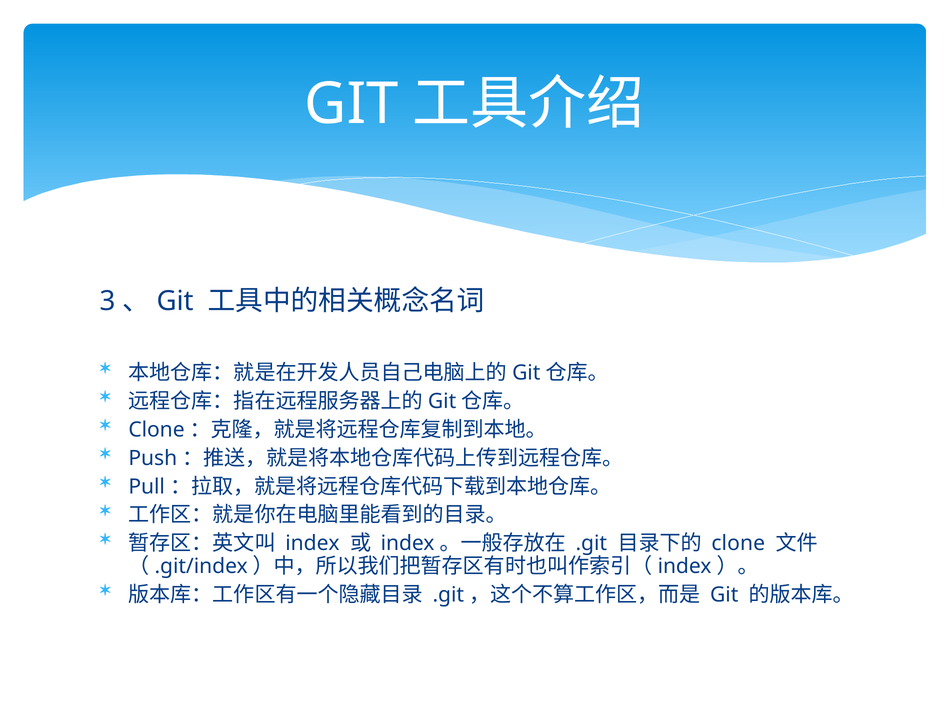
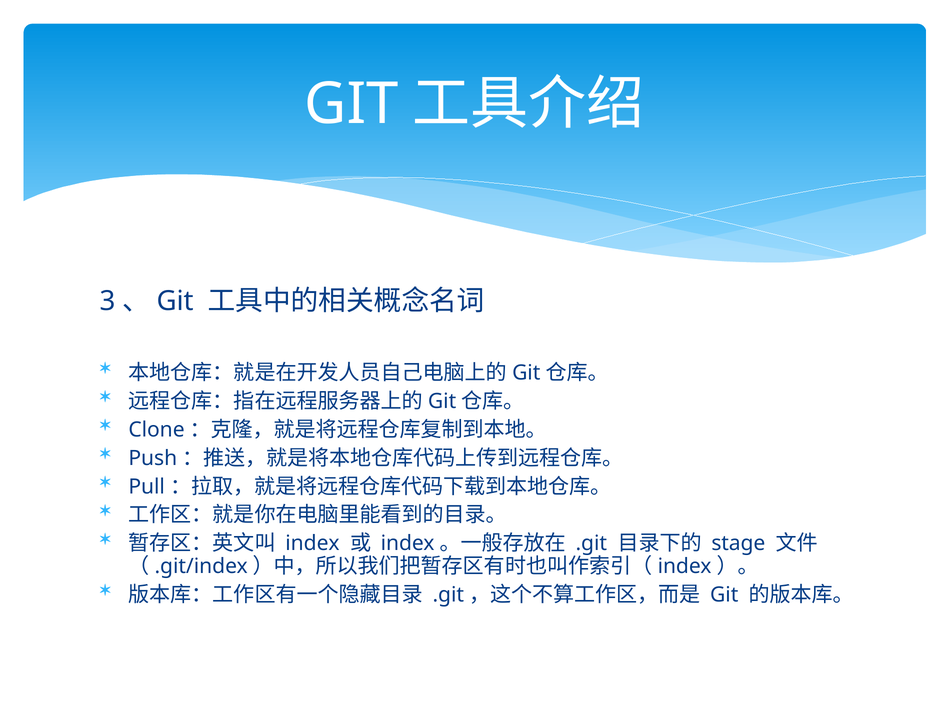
clone: clone -> stage (738, 543)
